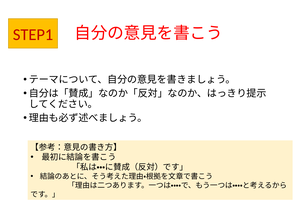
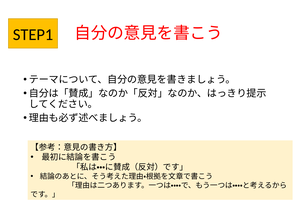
STEP1 colour: red -> black (33, 35)
